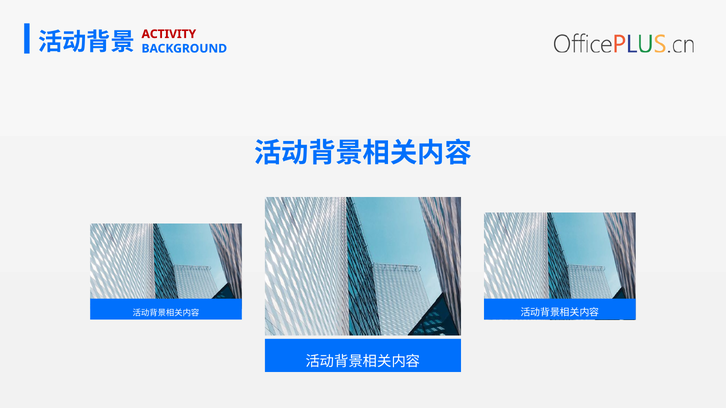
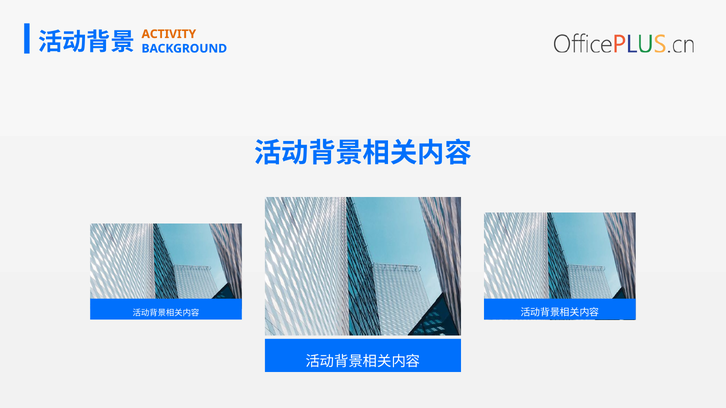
ACTIVITY colour: red -> orange (169, 34)
